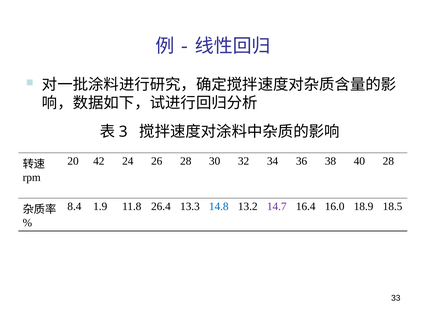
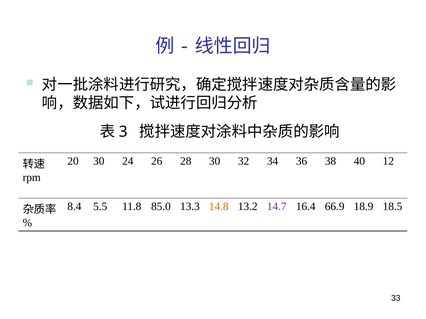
20 42: 42 -> 30 (99, 161)
40 28: 28 -> 12 (388, 161)
1.9: 1.9 -> 5.5 (100, 207)
26.4: 26.4 -> 85.0 (161, 207)
14.8 colour: blue -> orange (219, 207)
16.0: 16.0 -> 66.9 (335, 207)
